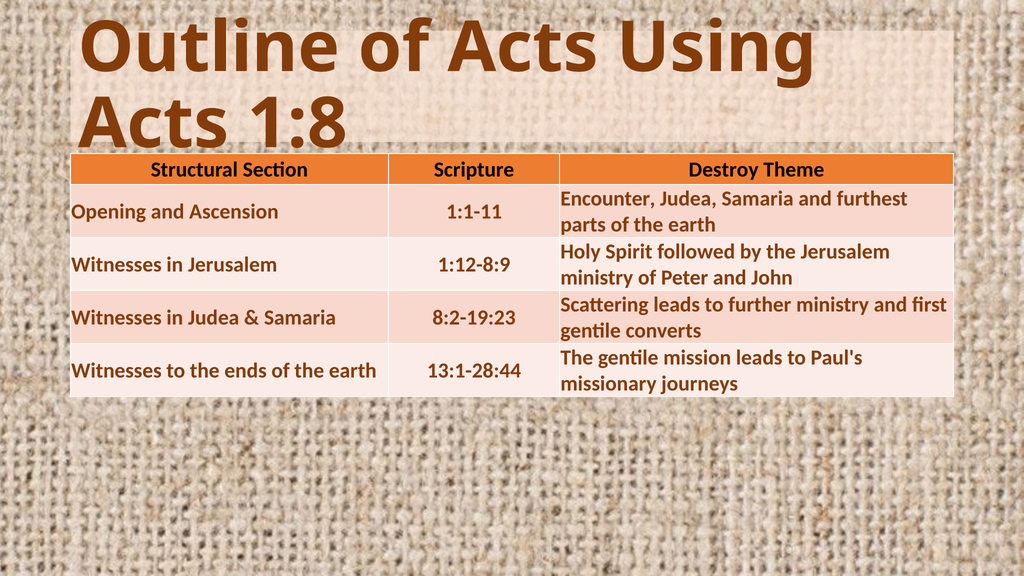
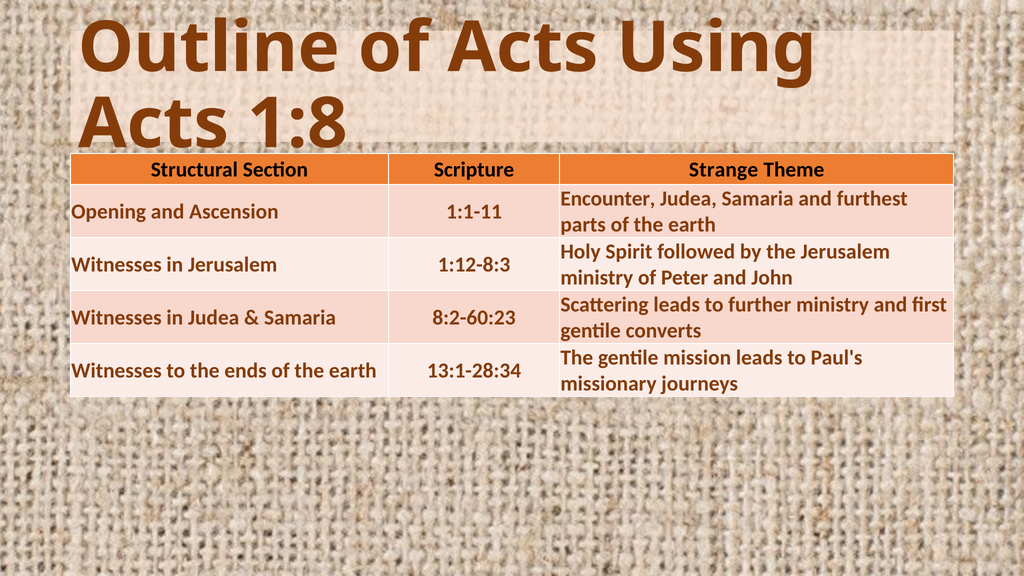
Destroy: Destroy -> Strange (724, 170)
1:12-8:9: 1:12-8:9 -> 1:12-8:3 (474, 265)
8:2-19:23: 8:2-19:23 -> 8:2-60:23 (474, 318)
13:1-28:44: 13:1-28:44 -> 13:1-28:34 (474, 371)
